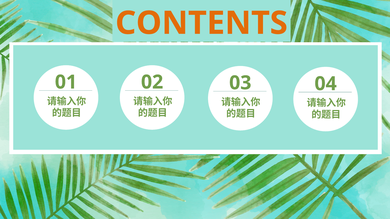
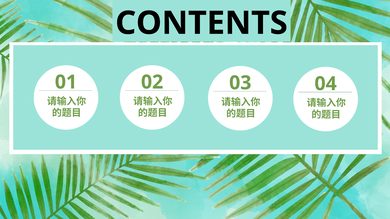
CONTENTS colour: orange -> black (201, 23)
